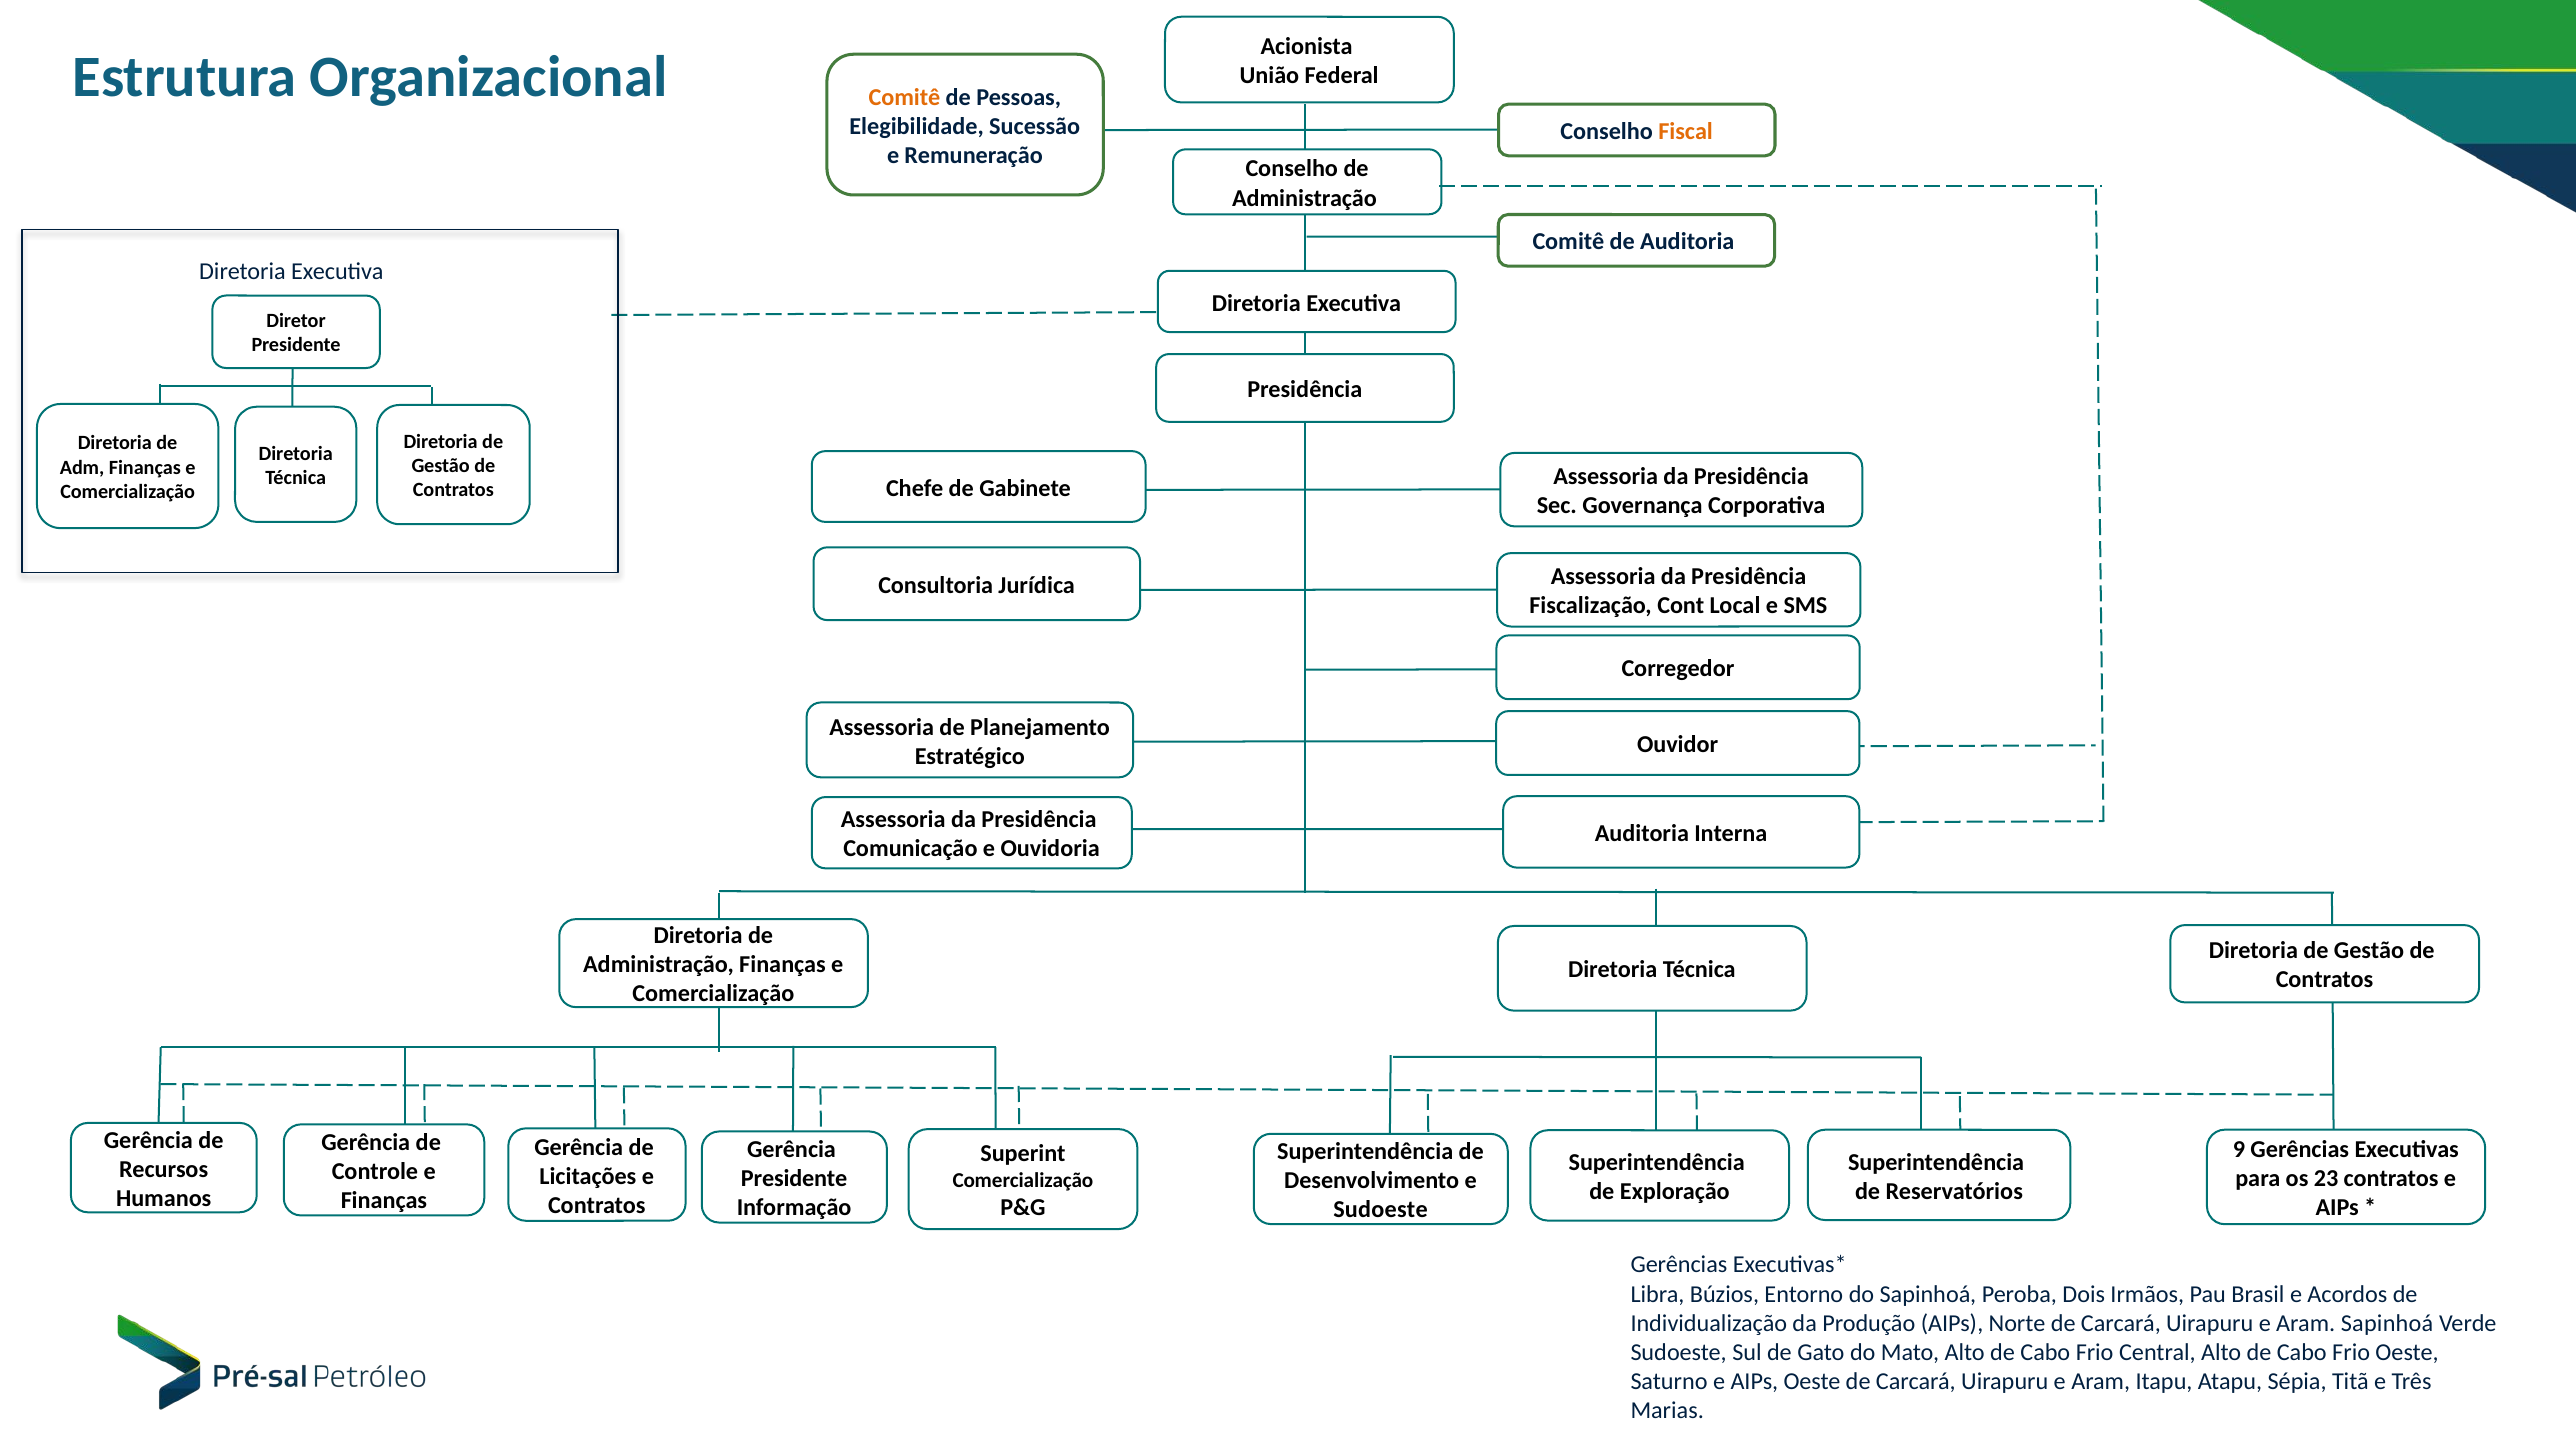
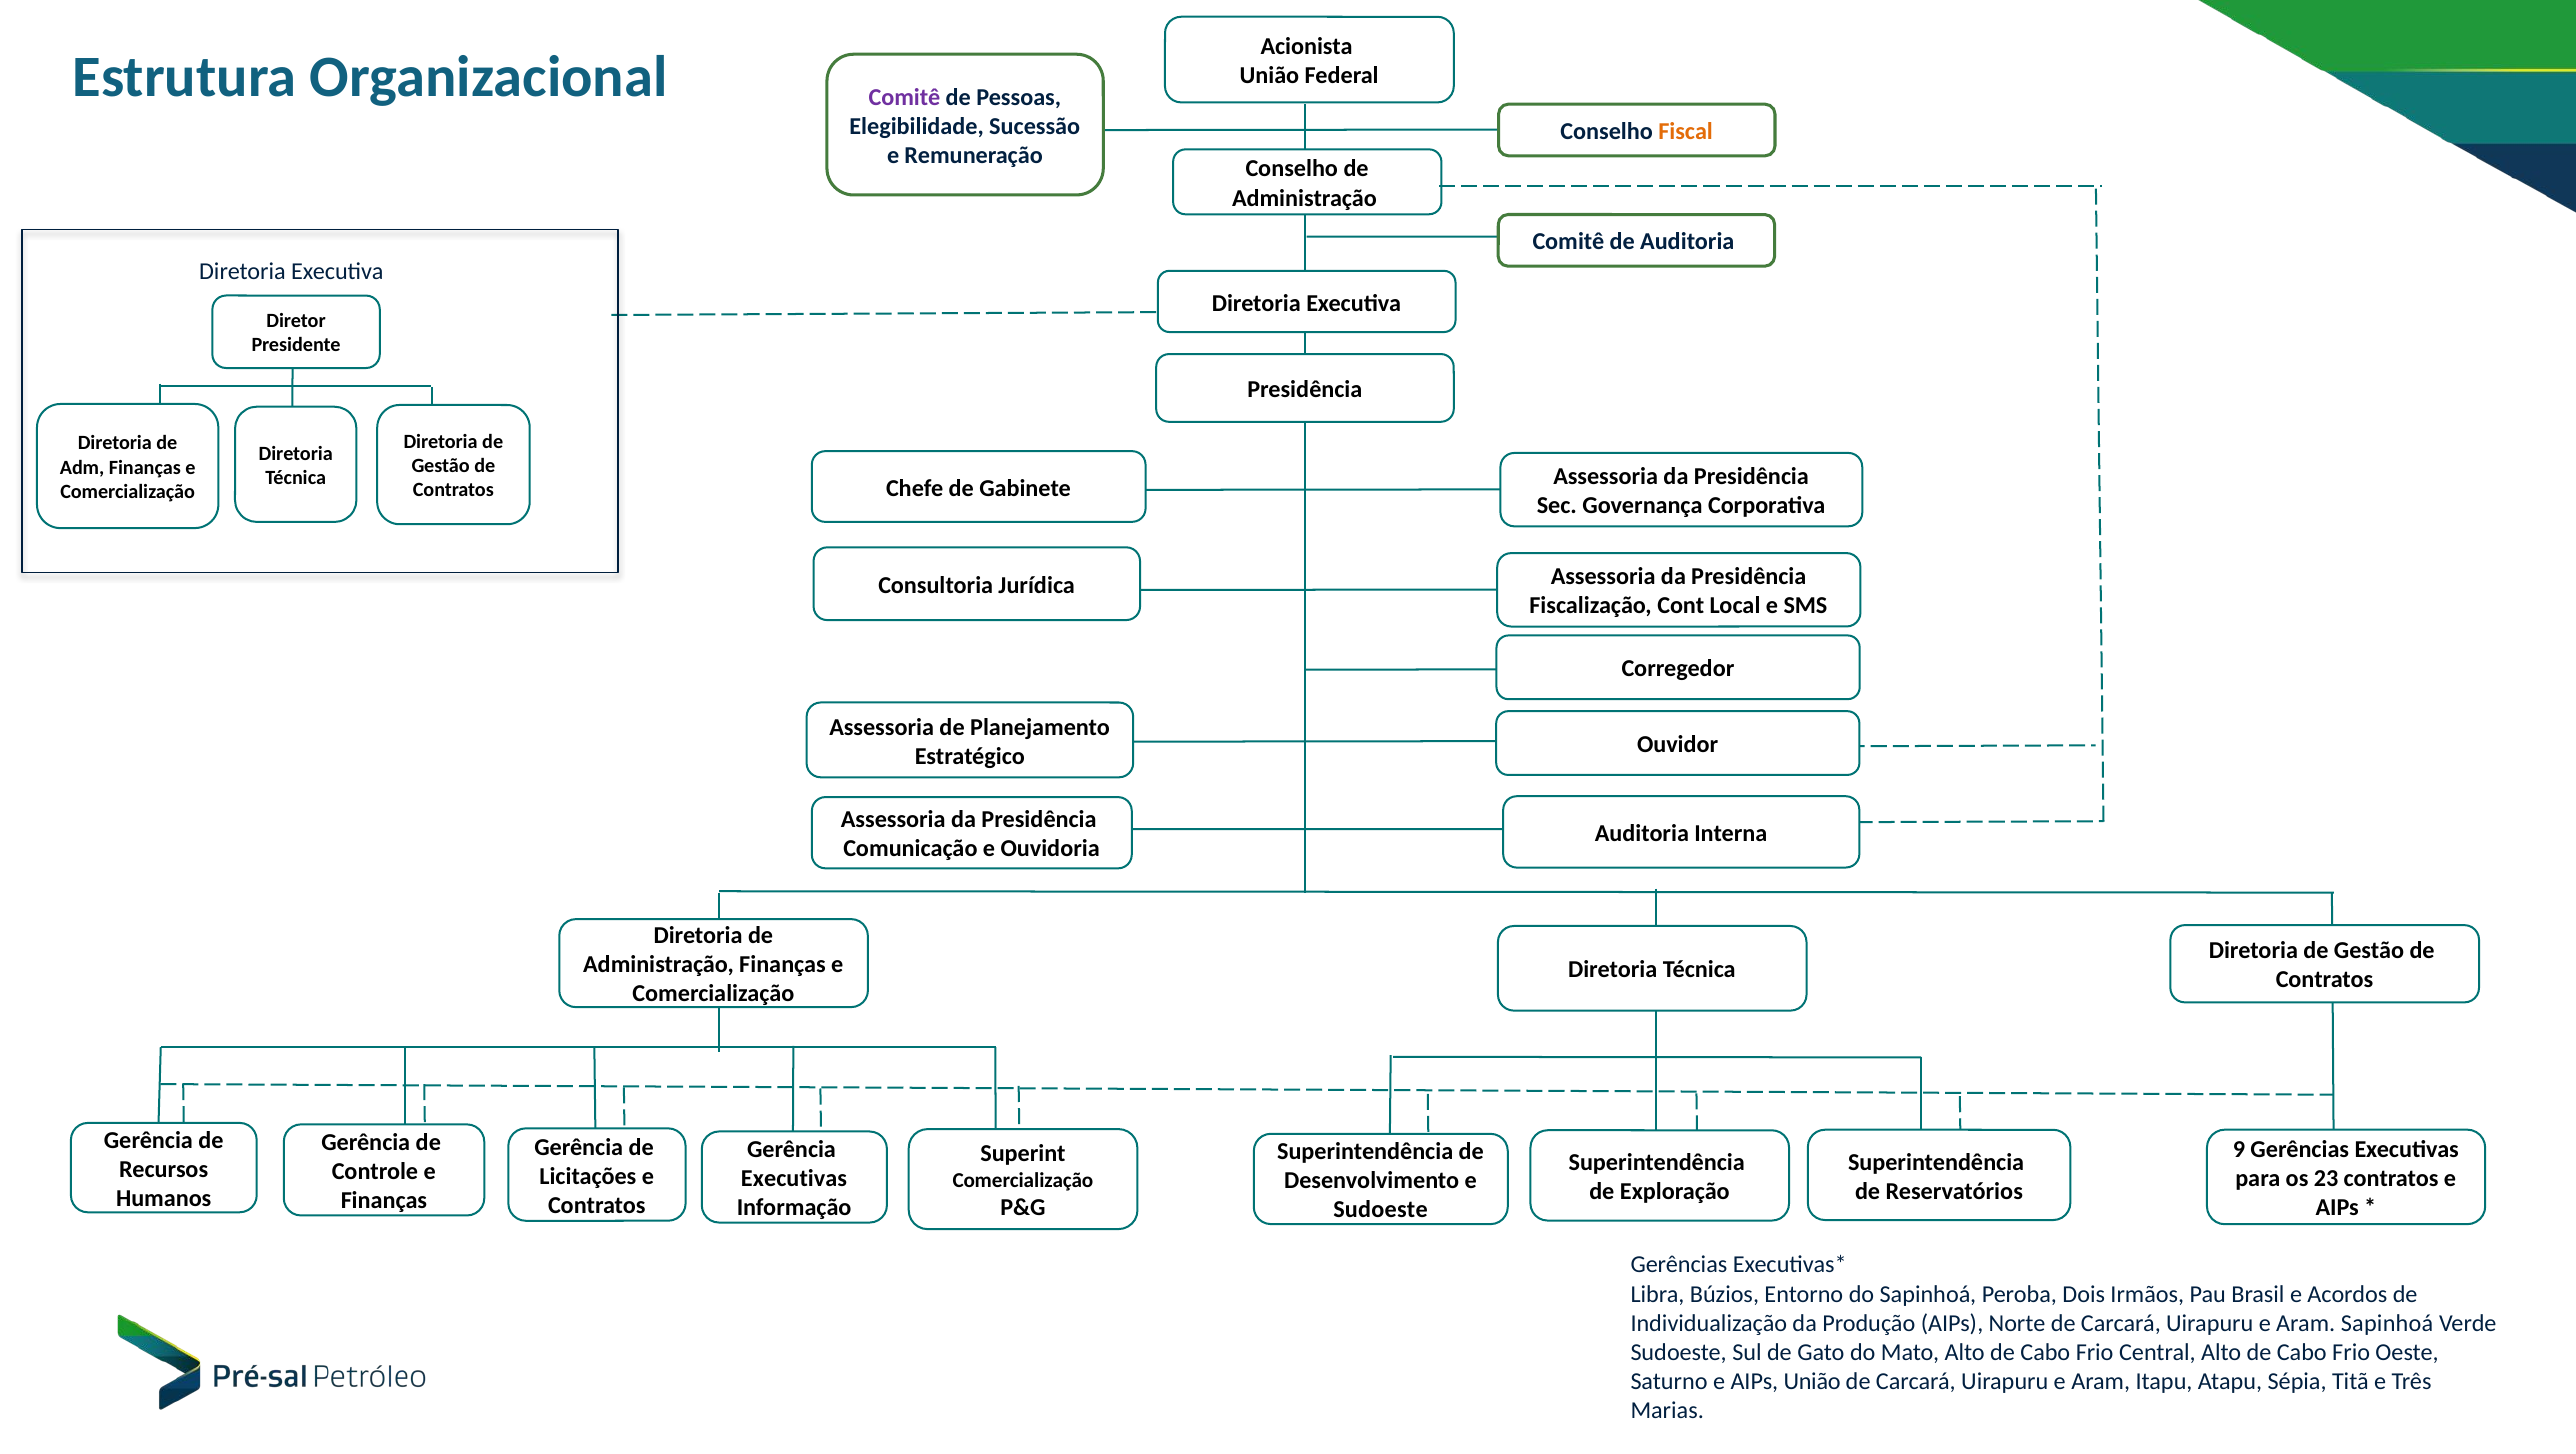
Comitê colour: orange -> purple (904, 97)
Presidente: Presidente -> Executivas (794, 1178)
AIPs Oeste: Oeste -> União (1812, 1381)
